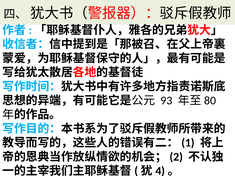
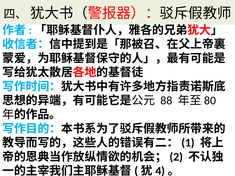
93: 93 -> 88 (166, 101)
